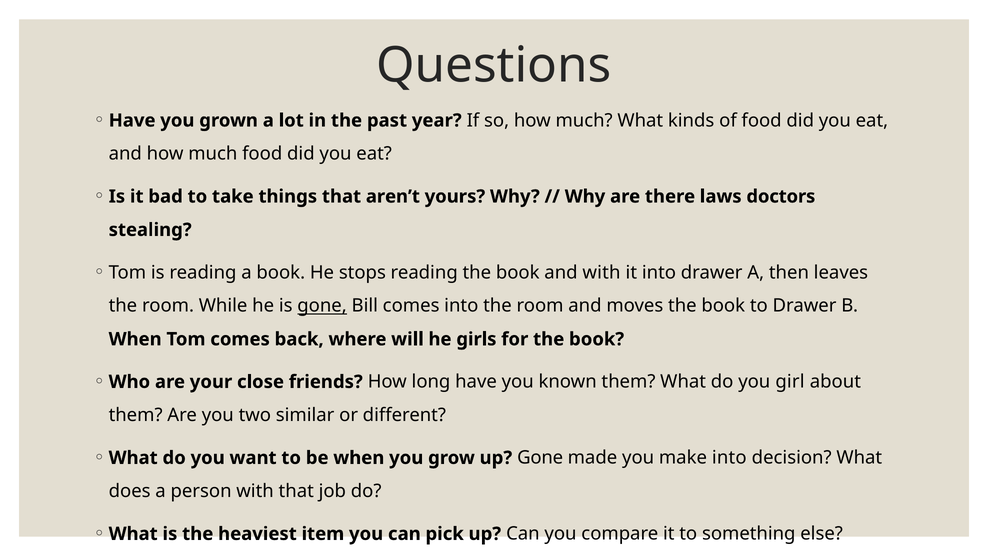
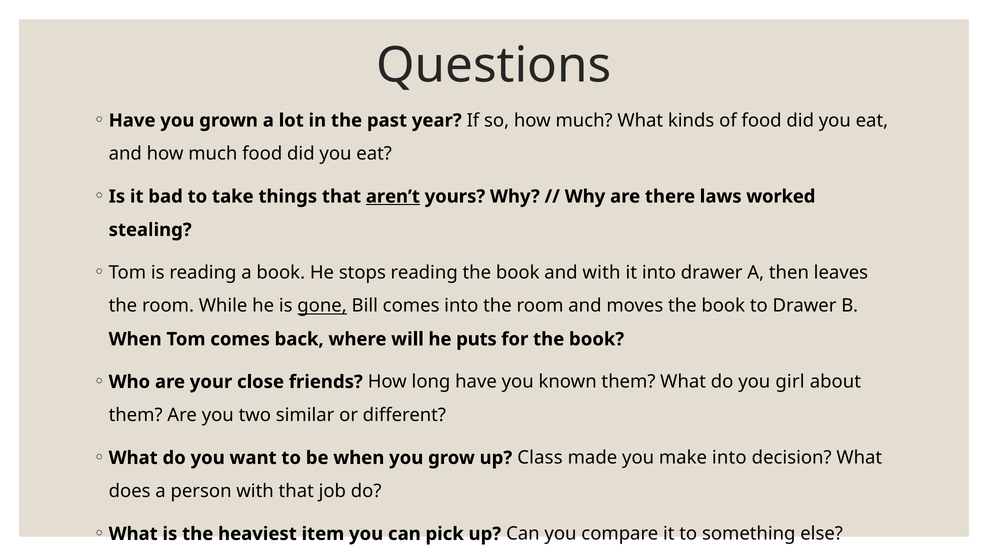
aren’t underline: none -> present (393, 196)
doctors: doctors -> worked (781, 196)
girls: girls -> puts (476, 339)
up Gone: Gone -> Class (540, 458)
